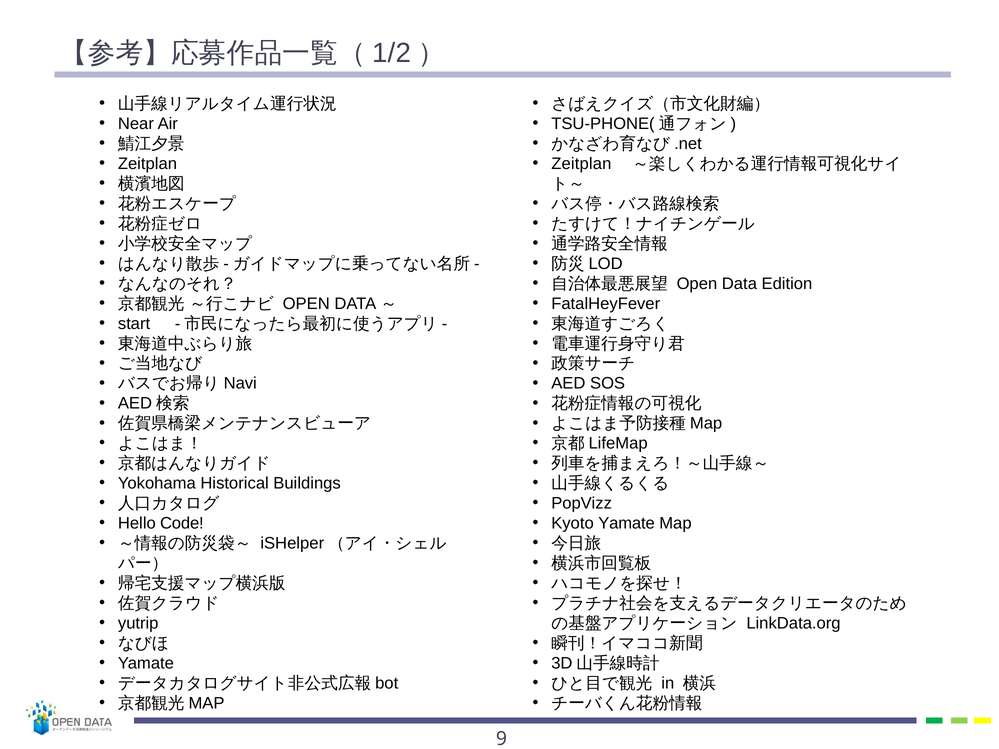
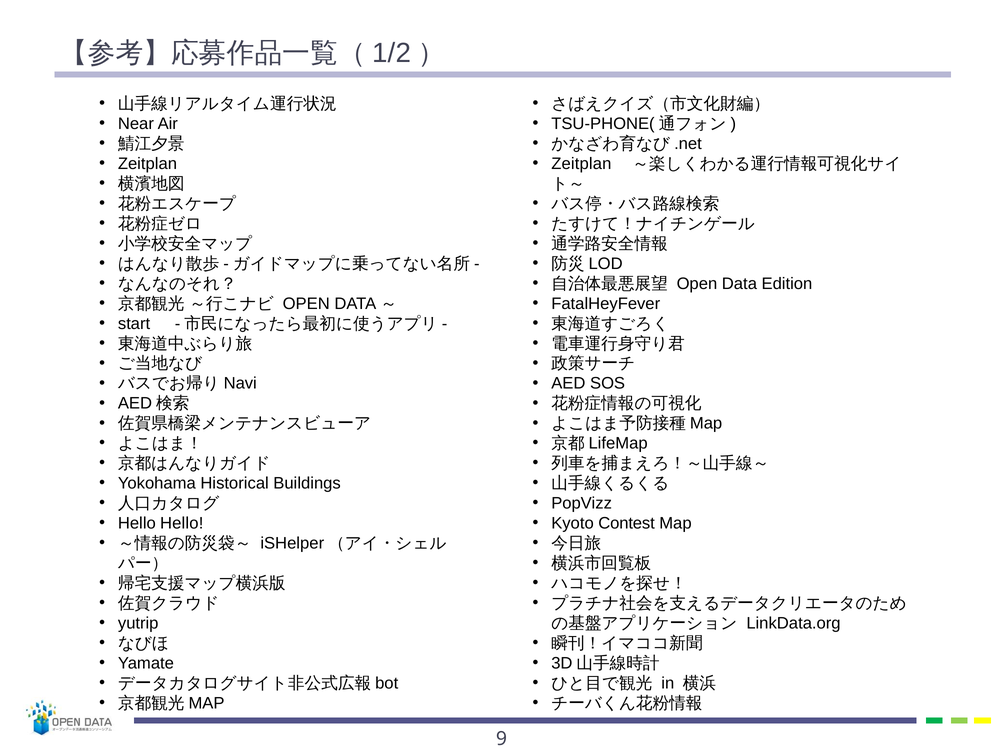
Hello Code: Code -> Hello (182, 523)
Kyoto Yamate: Yamate -> Contest (627, 523)
